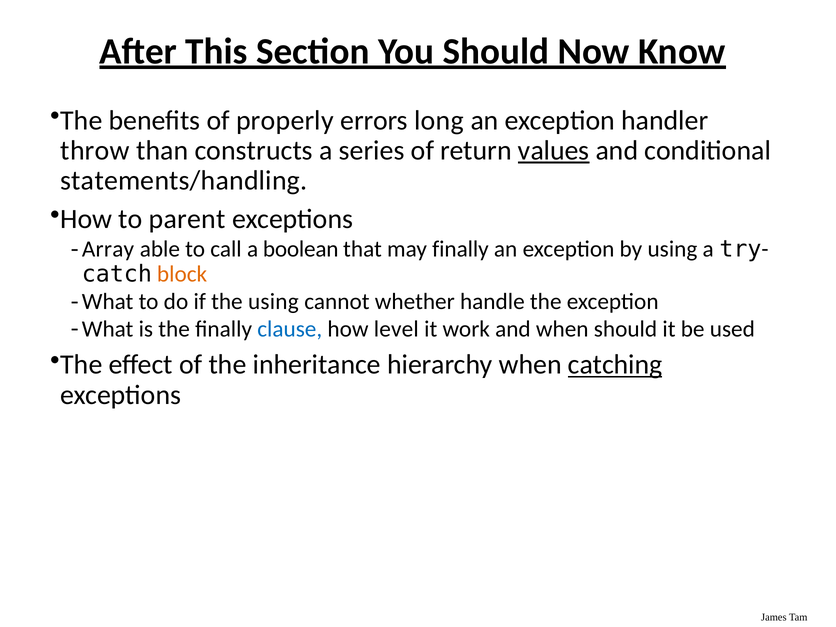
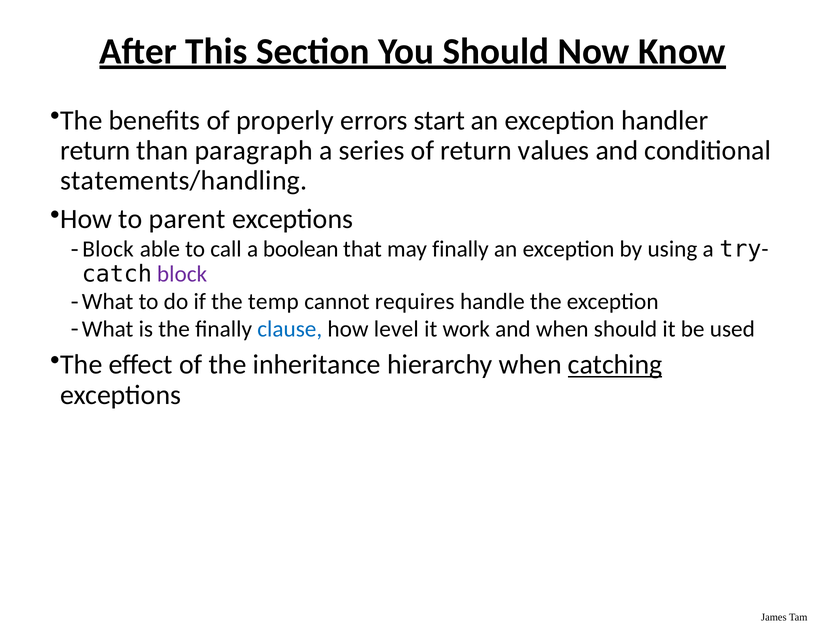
long: long -> start (439, 120)
throw: throw -> return (95, 150)
constructs: constructs -> paragraph (254, 150)
values underline: present -> none (554, 150)
Array: Array -> Block (108, 249)
block colour: orange -> purple (182, 274)
the using: using -> temp (273, 301)
whether: whether -> requires (415, 301)
